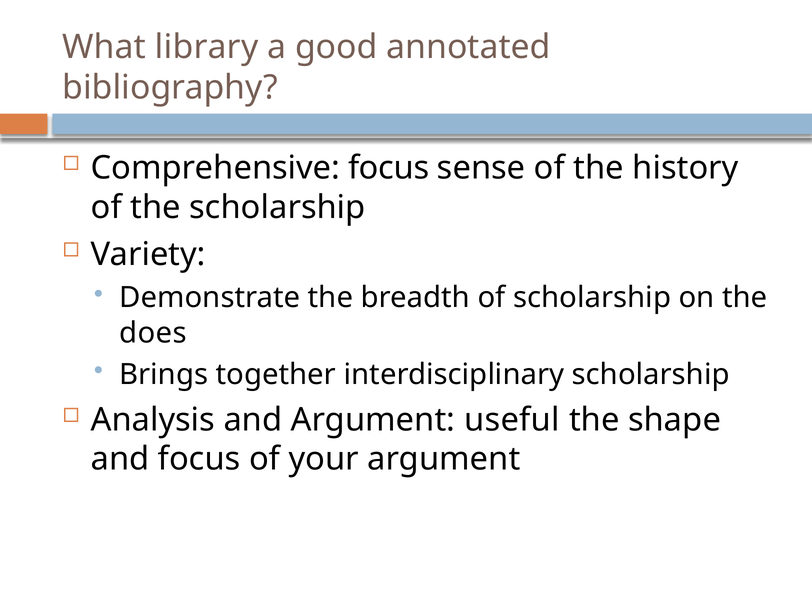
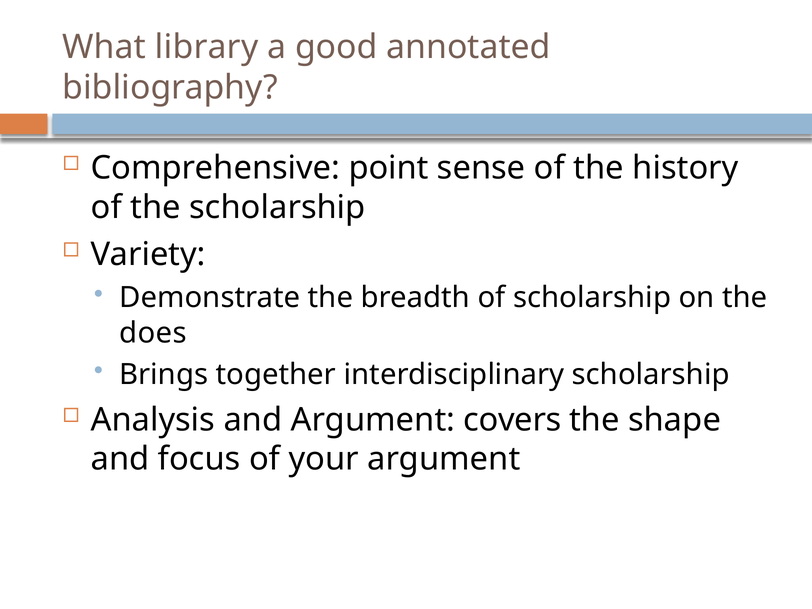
Comprehensive focus: focus -> point (389, 168)
useful: useful -> covers (512, 420)
